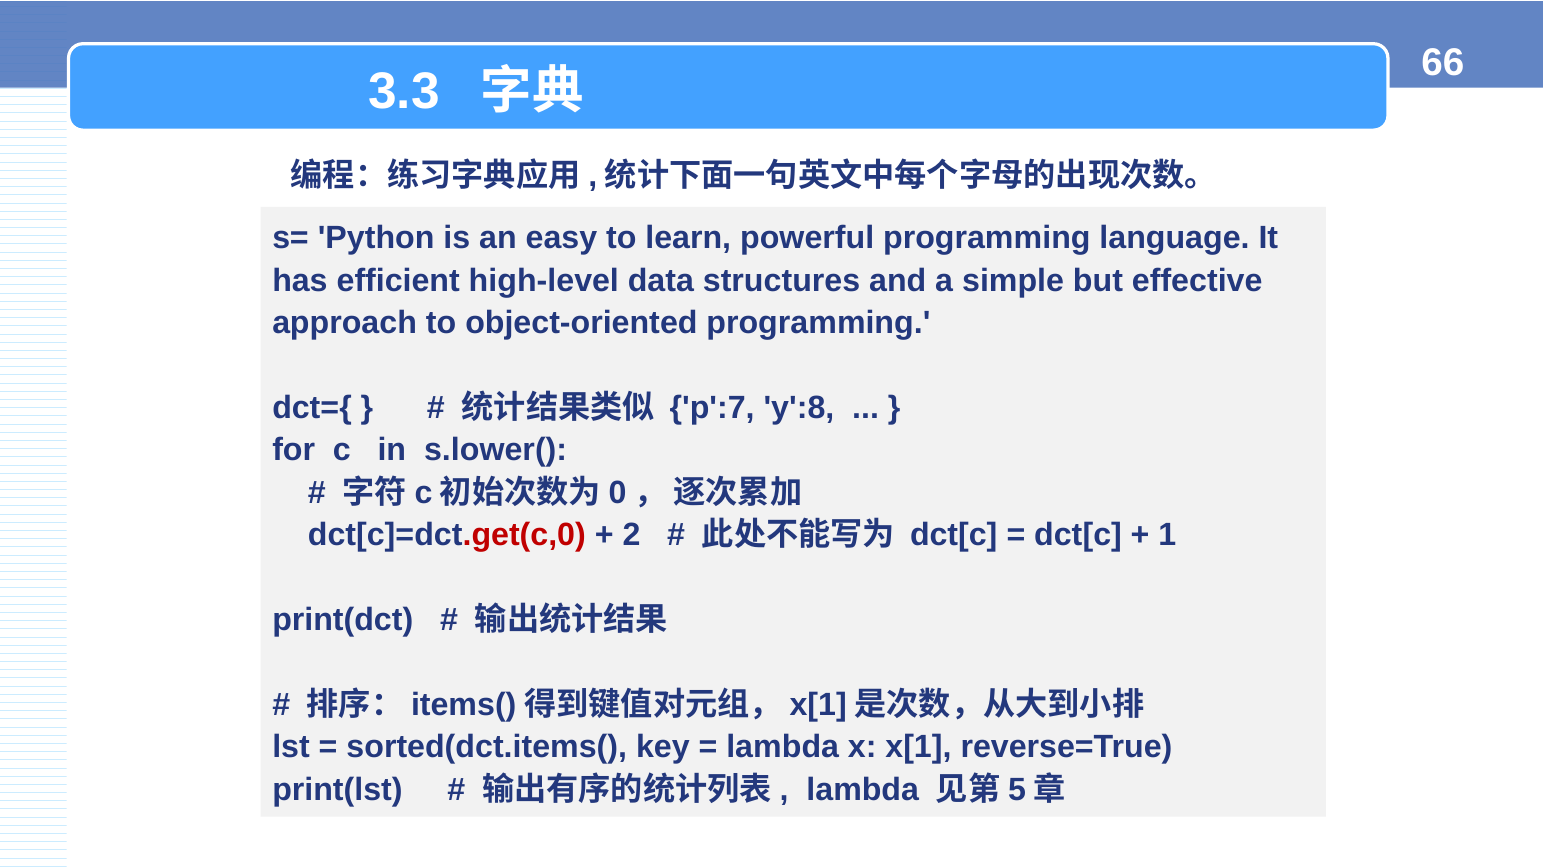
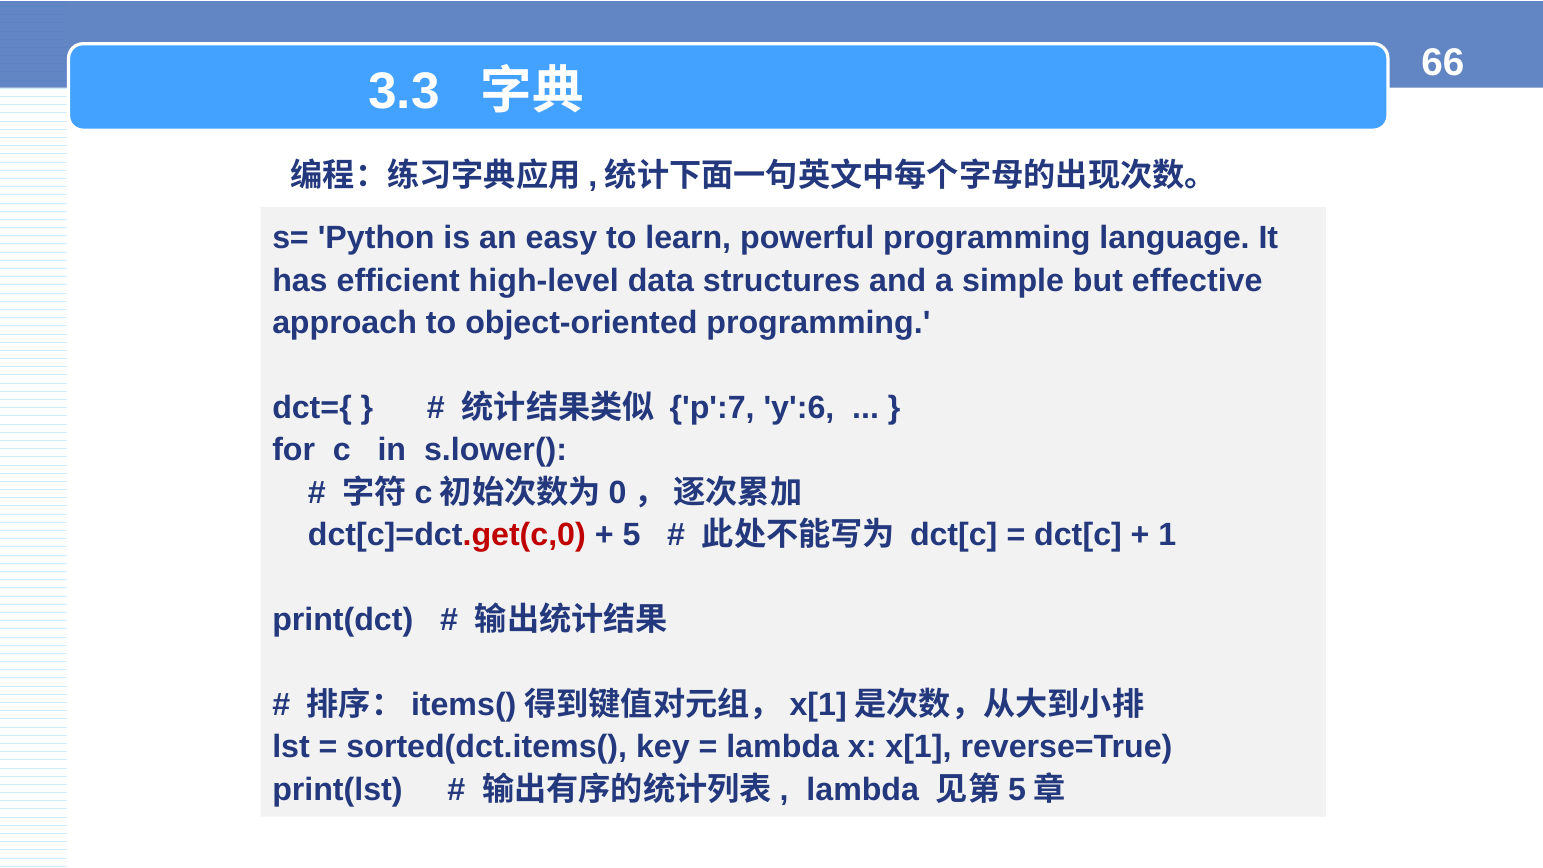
y':8: y':8 -> y':6 (799, 408)
2: 2 -> 5 (631, 535)
